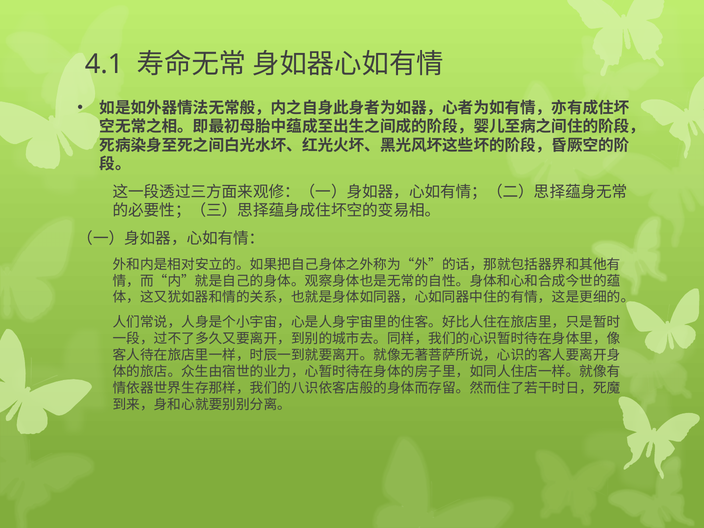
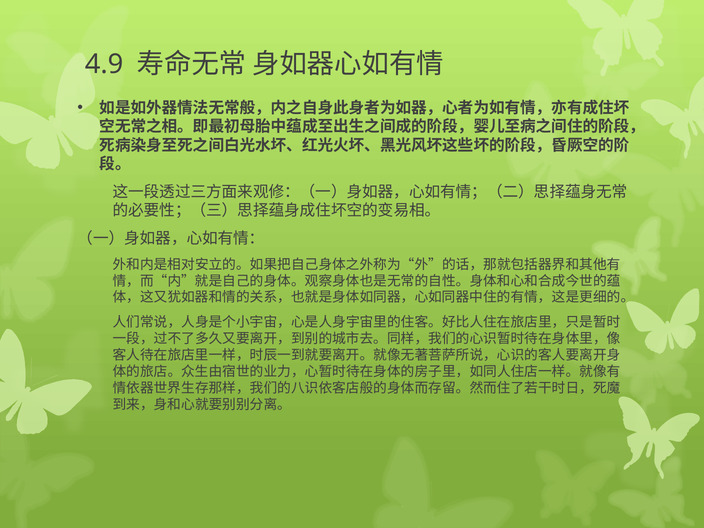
4.1: 4.1 -> 4.9 (104, 64)
